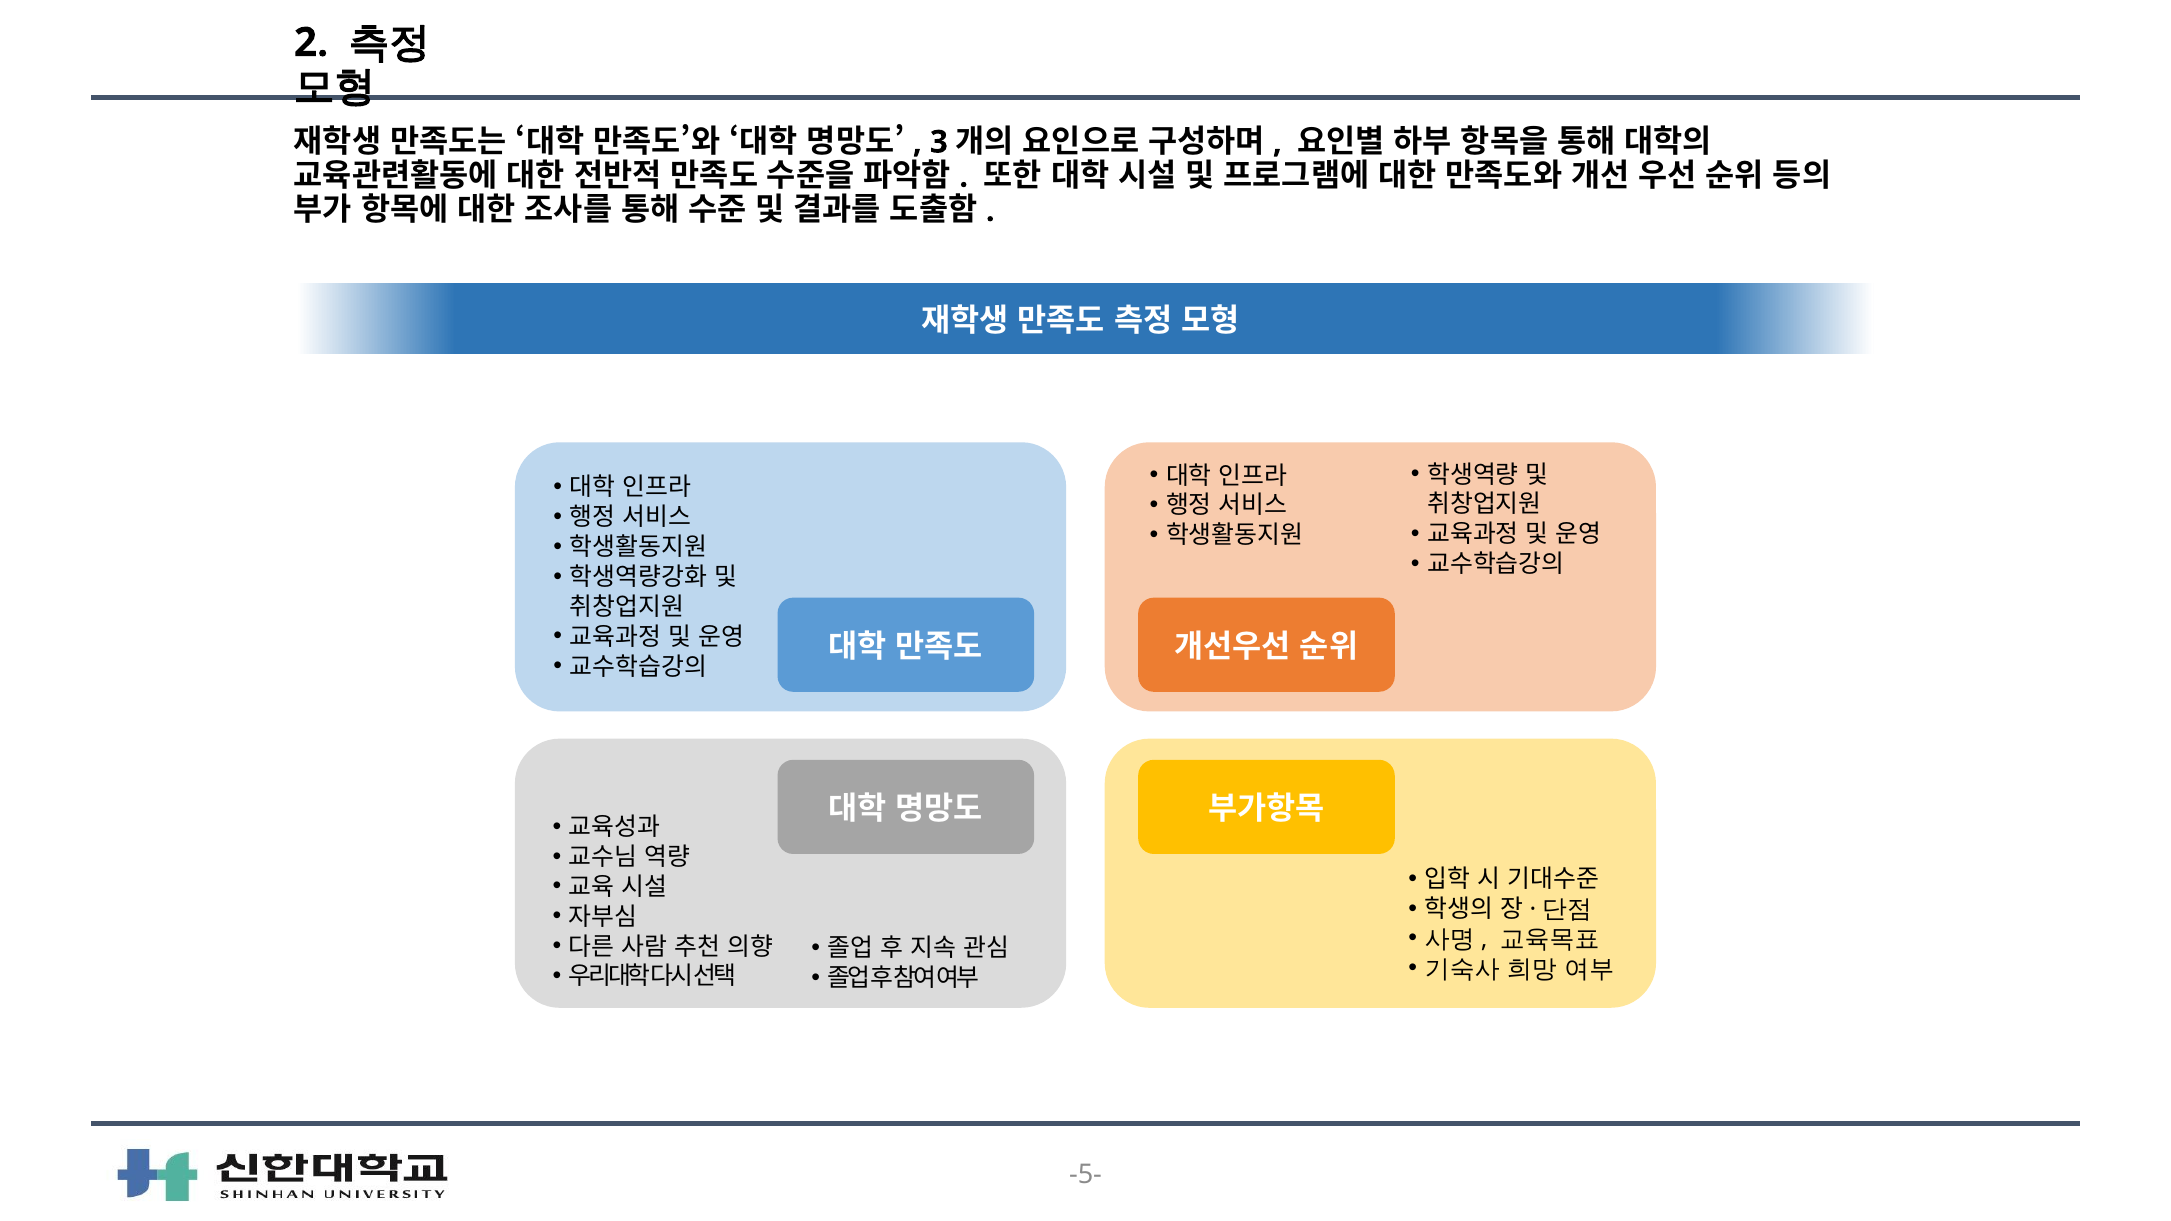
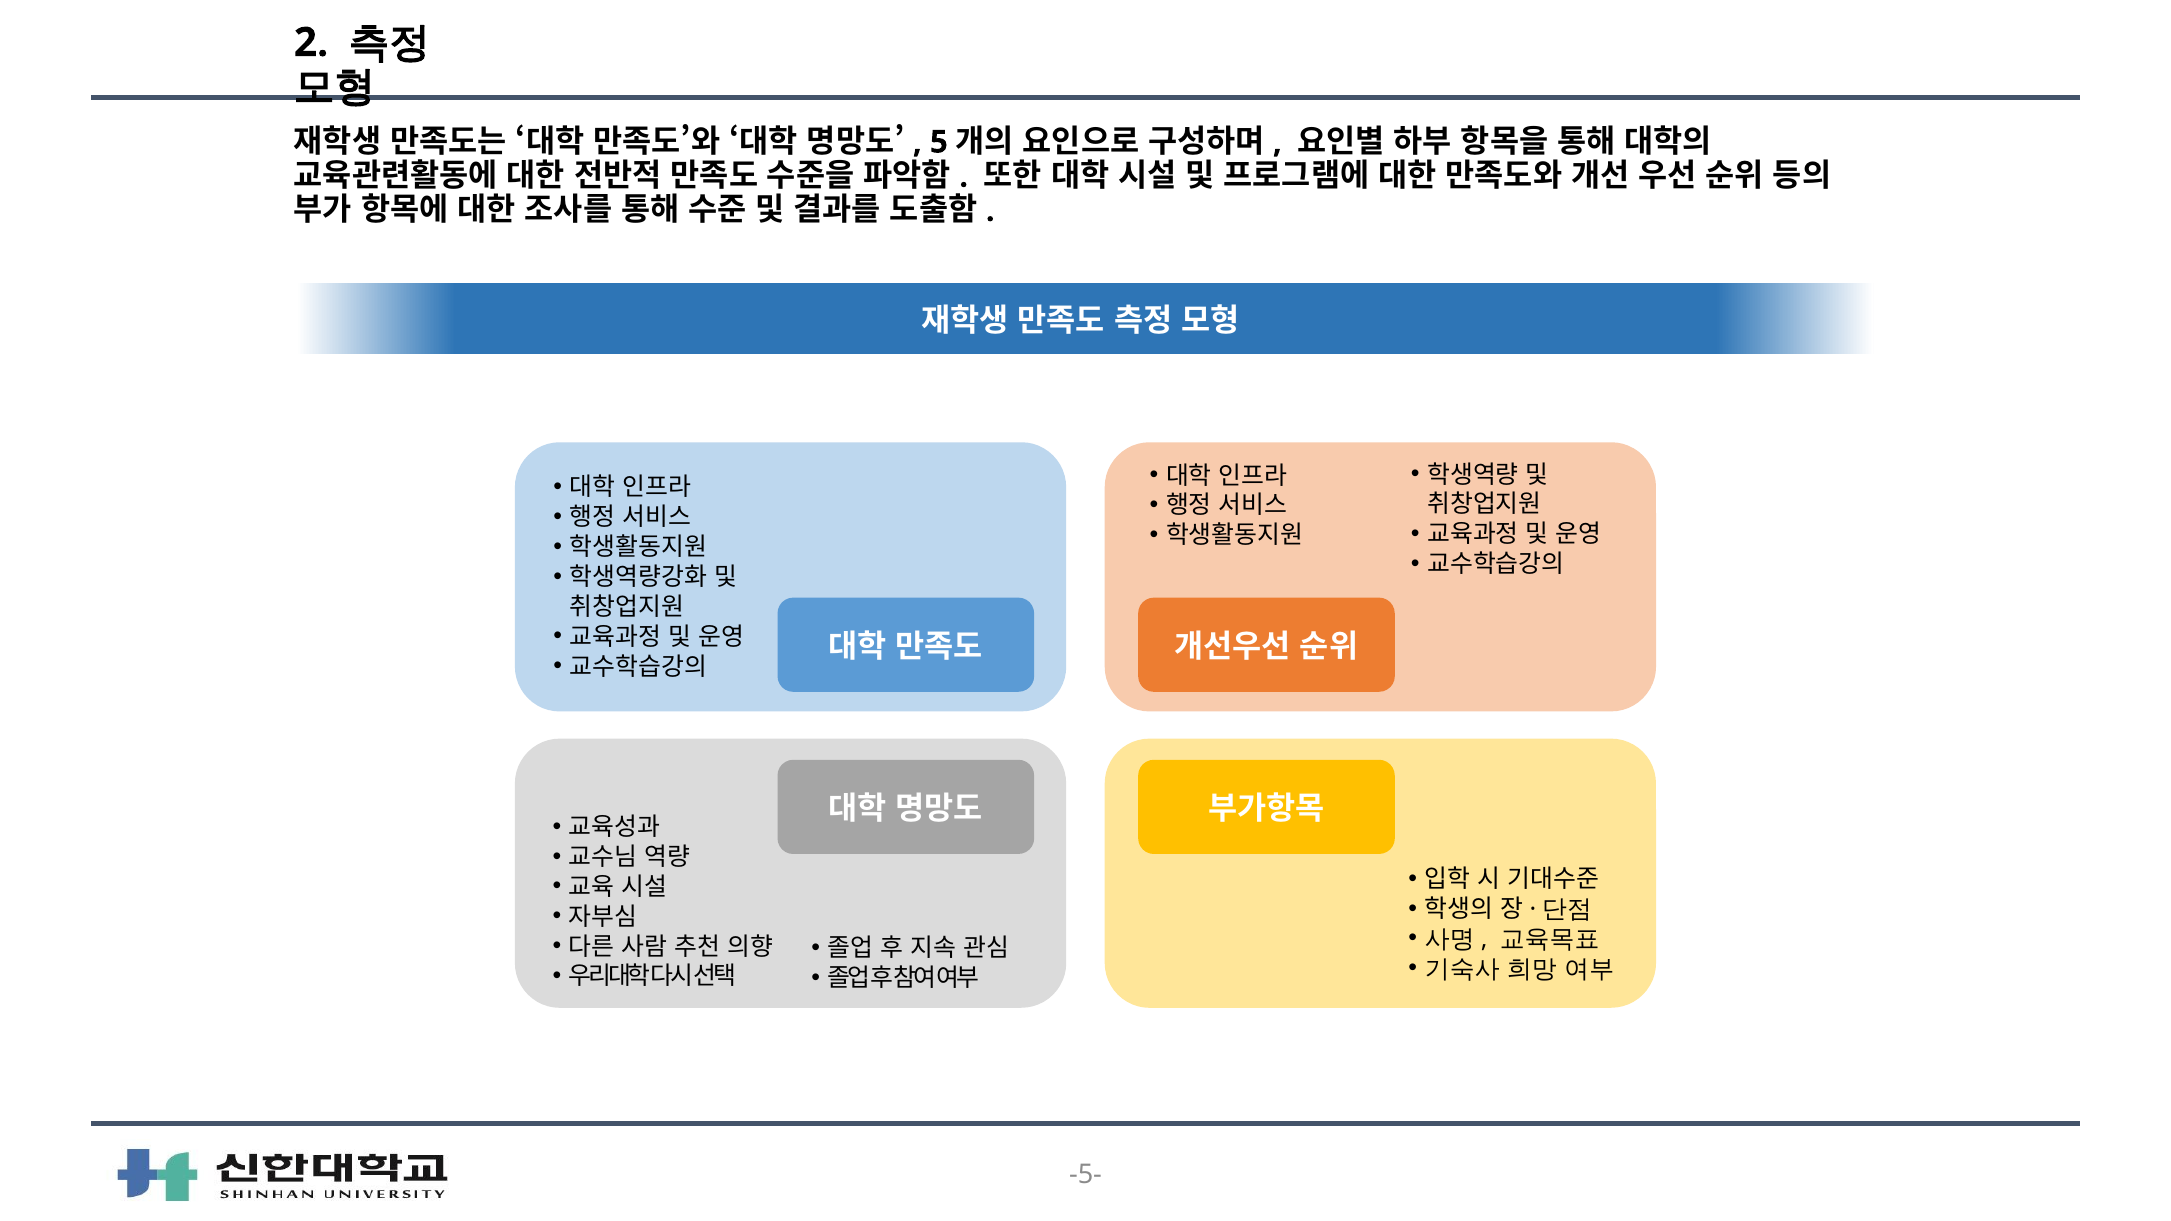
3: 3 -> 5 (939, 142)
